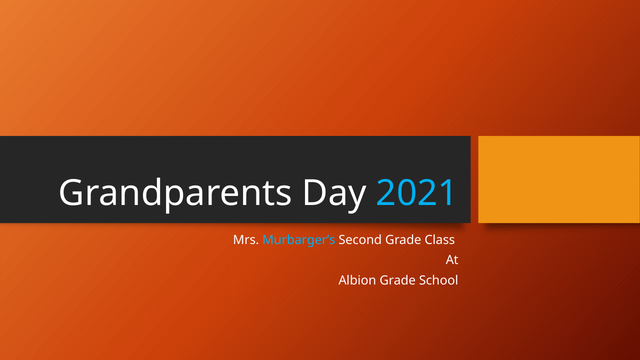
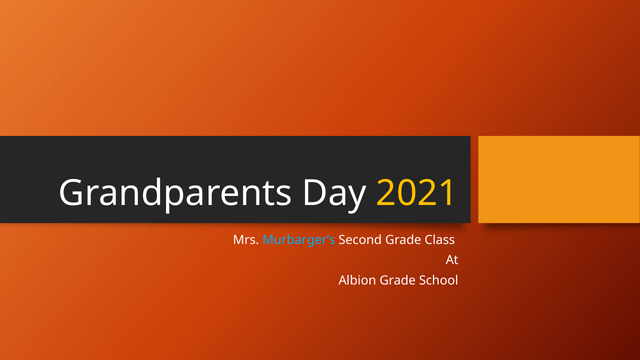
2021 colour: light blue -> yellow (417, 194)
